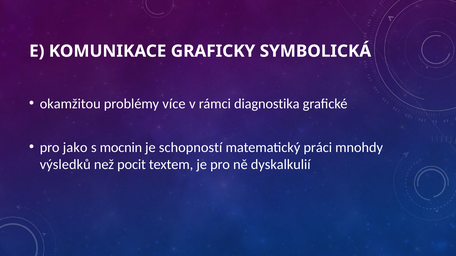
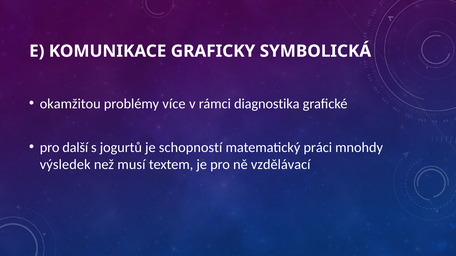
jako: jako -> další (75, 148)
mocnin: mocnin -> jogurtů (121, 148)
výsledků: výsledků -> výsledek (65, 165)
pocit: pocit -> musí (131, 165)
dyskalkulií: dyskalkulií -> vzdělávací (281, 165)
